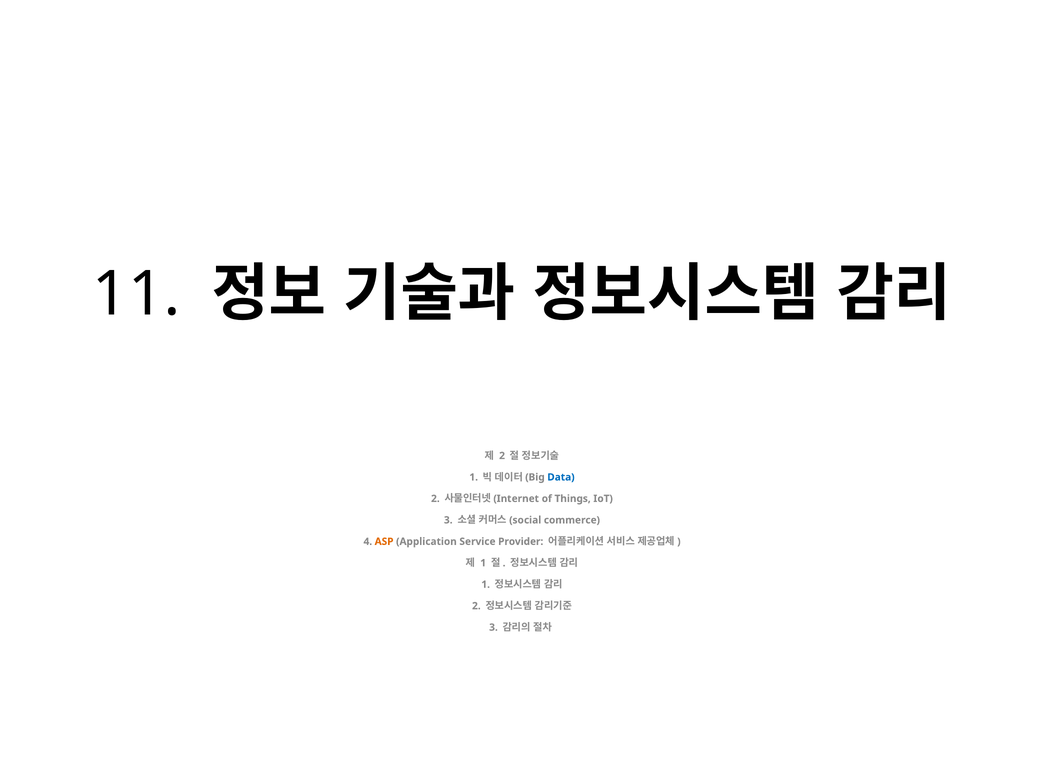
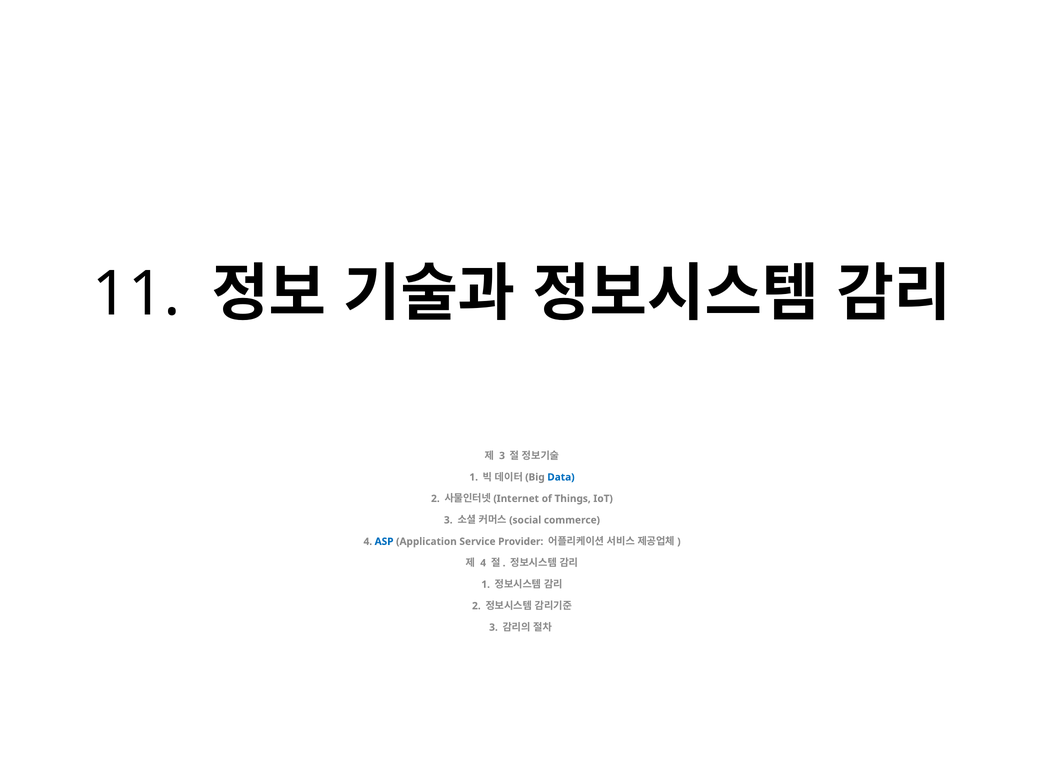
2: 2 -> 3 (502, 456)
ASP colour: orange -> blue (384, 542)
1: 1 -> 4 (483, 563)
